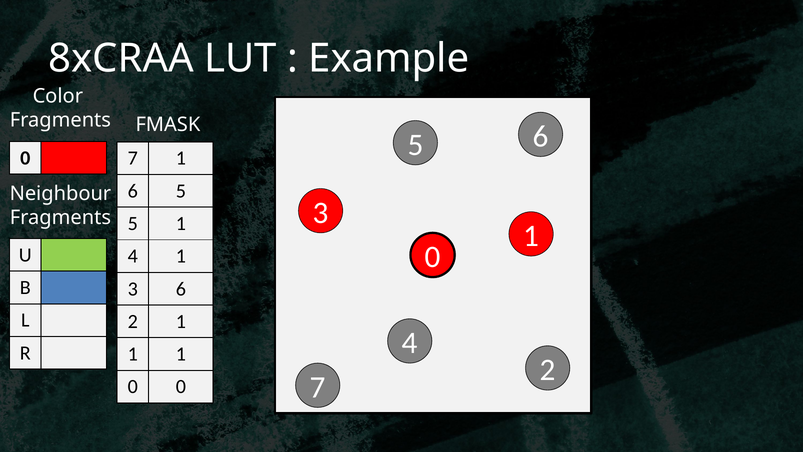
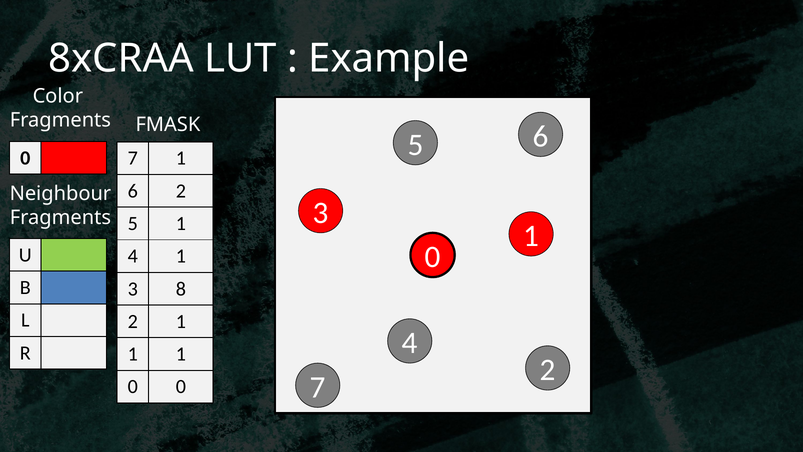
6 5: 5 -> 2 (181, 191)
6: 6 -> 8 (181, 289)
